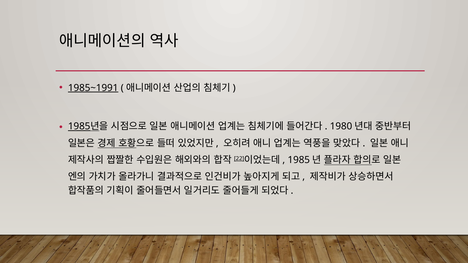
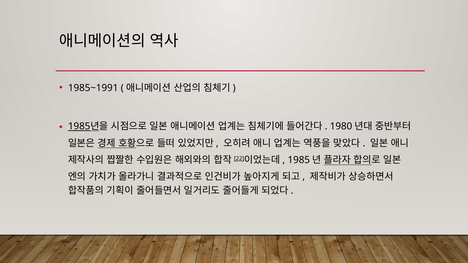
1985~1991 underline: present -> none (93, 88)
